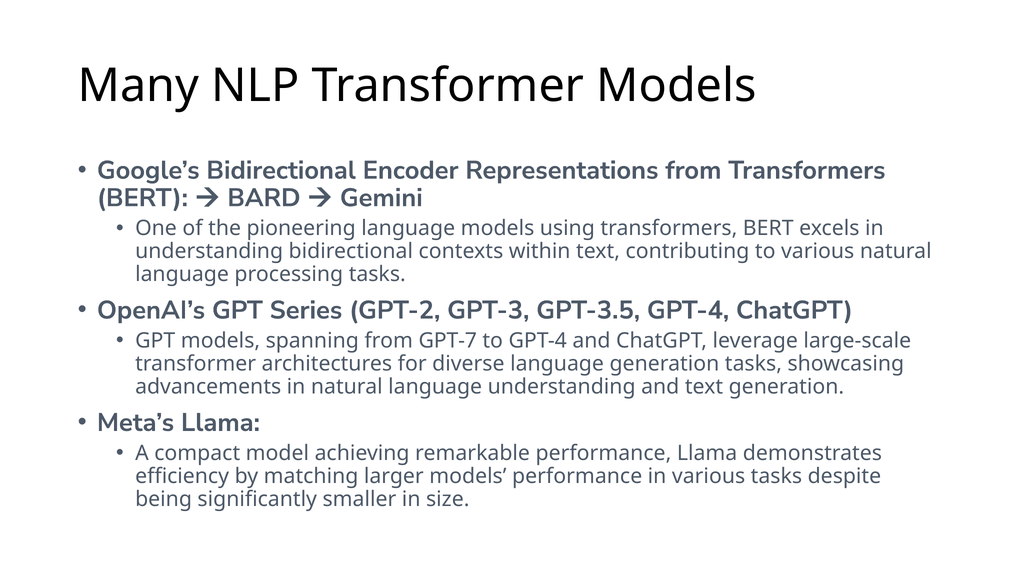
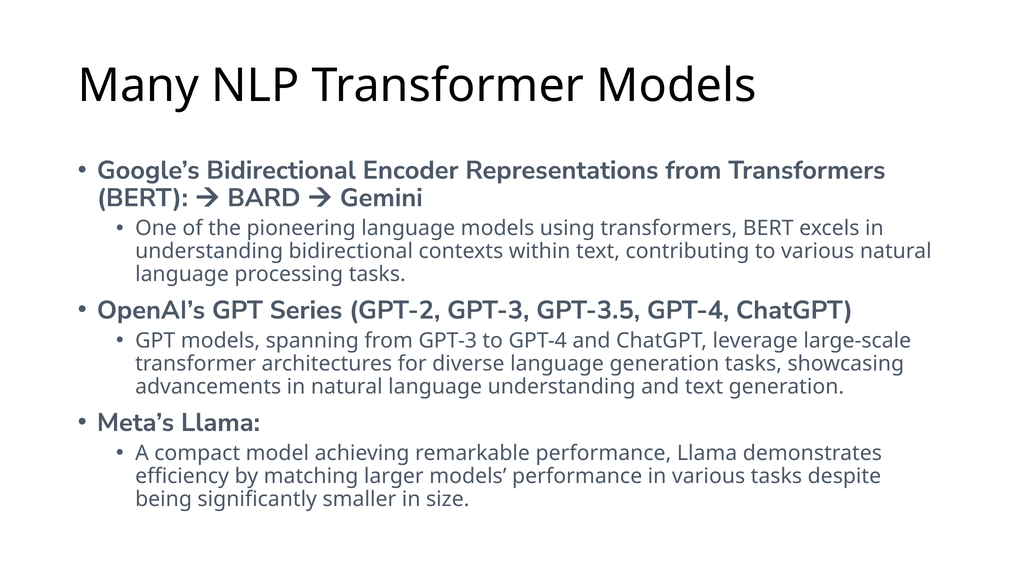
from GPT-7: GPT-7 -> GPT-3 (448, 341)
